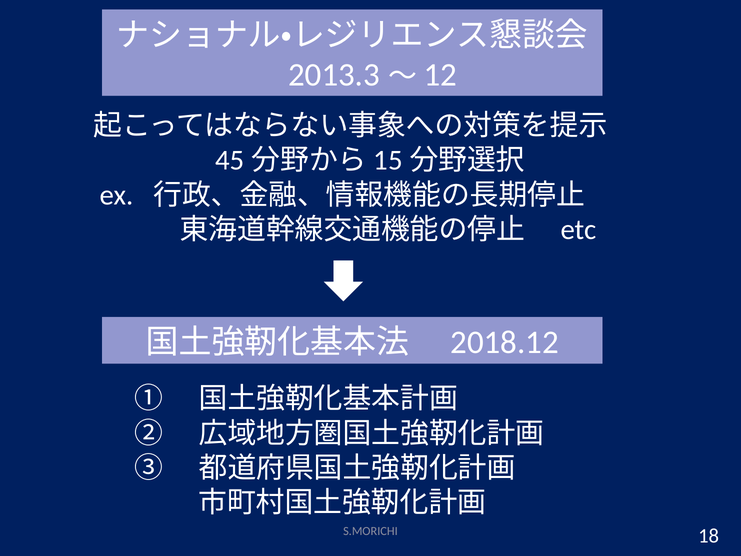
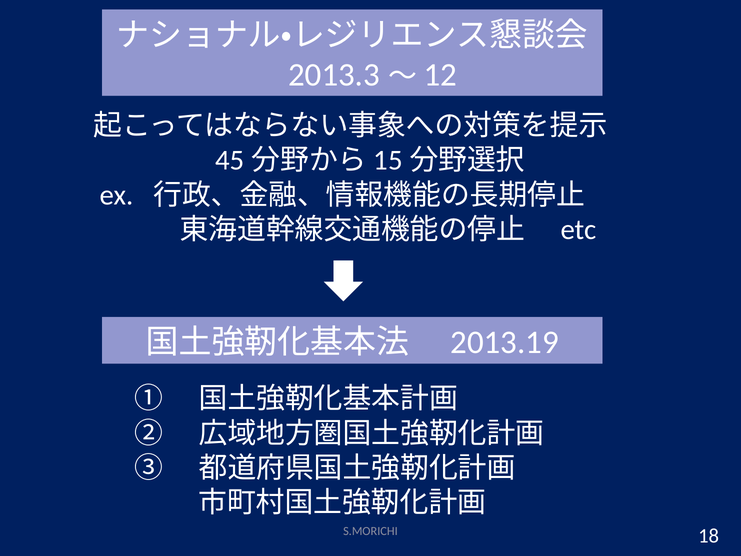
2018.12: 2018.12 -> 2013.19 (505, 342)
